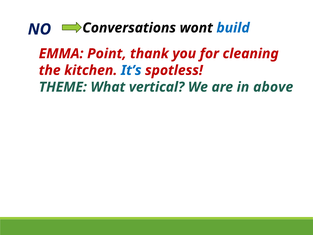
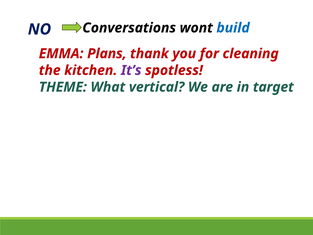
Point: Point -> Plans (107, 54)
It’s colour: blue -> purple (131, 70)
above: above -> target (273, 87)
